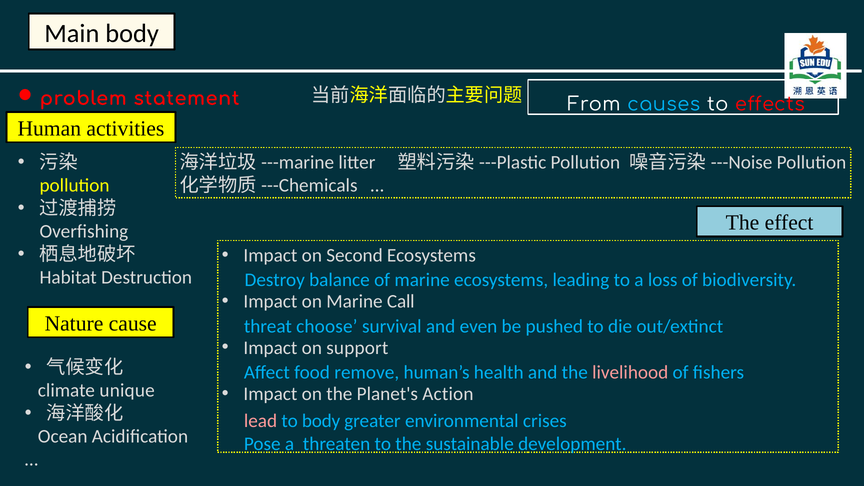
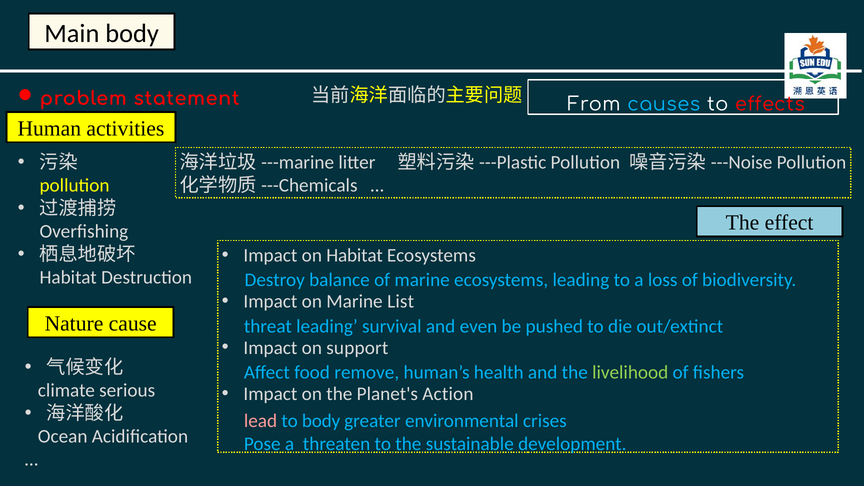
on Second: Second -> Habitat (355, 255)
Call: Call -> List (401, 302)
threat choose: choose -> leading (327, 326)
livelihood colour: pink -> light green (630, 373)
unique: unique -> serious (127, 390)
